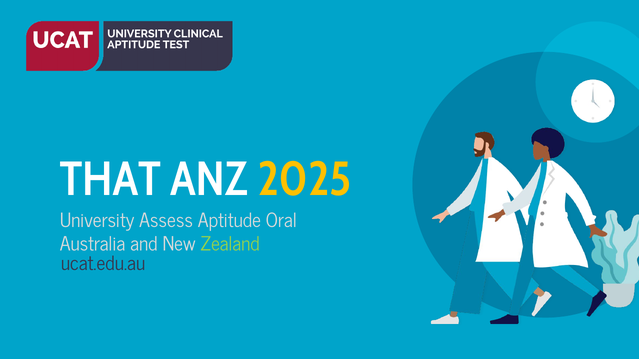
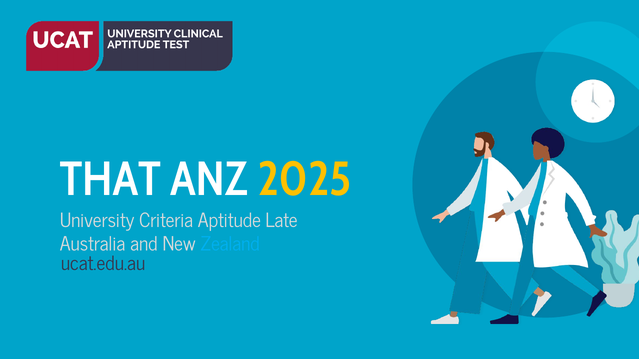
Assess: Assess -> Criteria (166, 221)
Oral: Oral -> Late (282, 221)
Zealand colour: light green -> light blue (230, 244)
